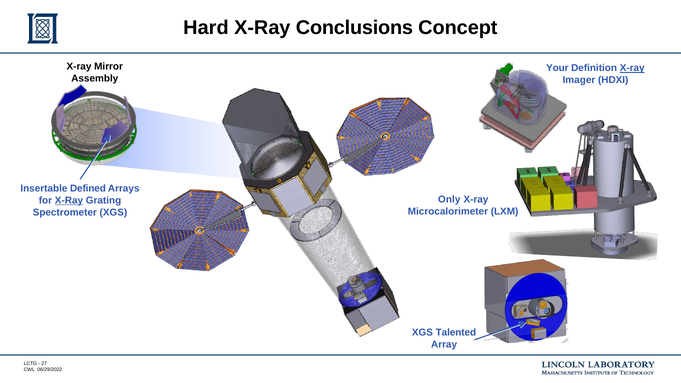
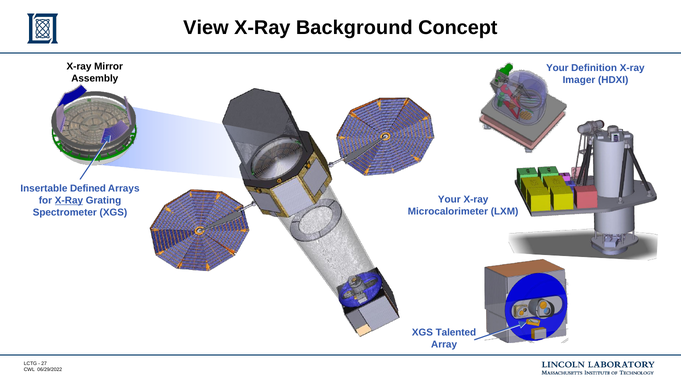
Hard: Hard -> View (206, 28)
Conclusions: Conclusions -> Background (354, 28)
X-ray underline: present -> none (632, 68)
Only: Only -> Your (449, 200)
